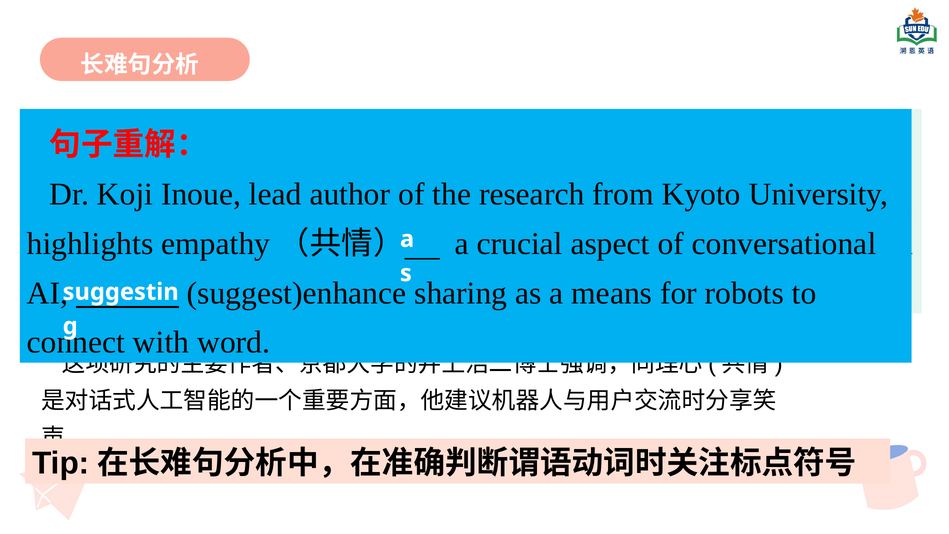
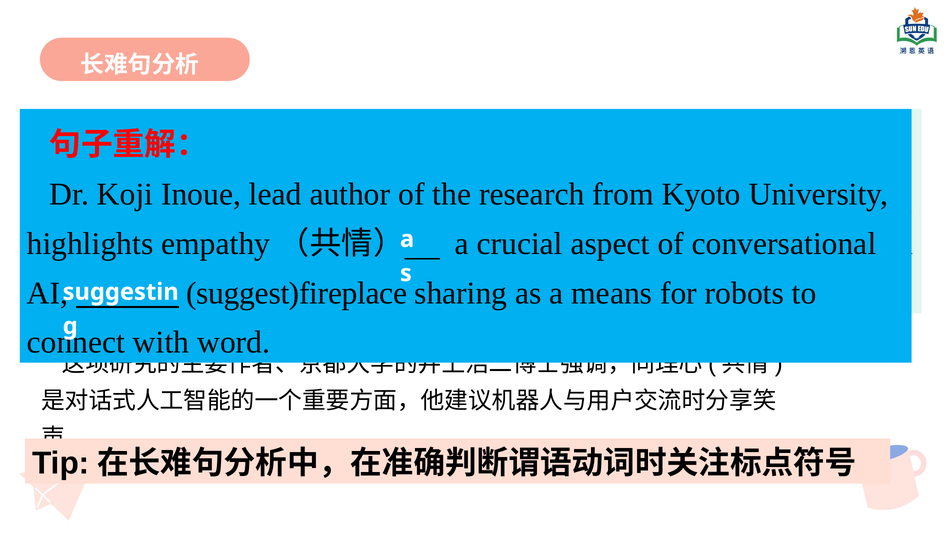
suggest)enhance: suggest)enhance -> suggest)fireplace (297, 293)
